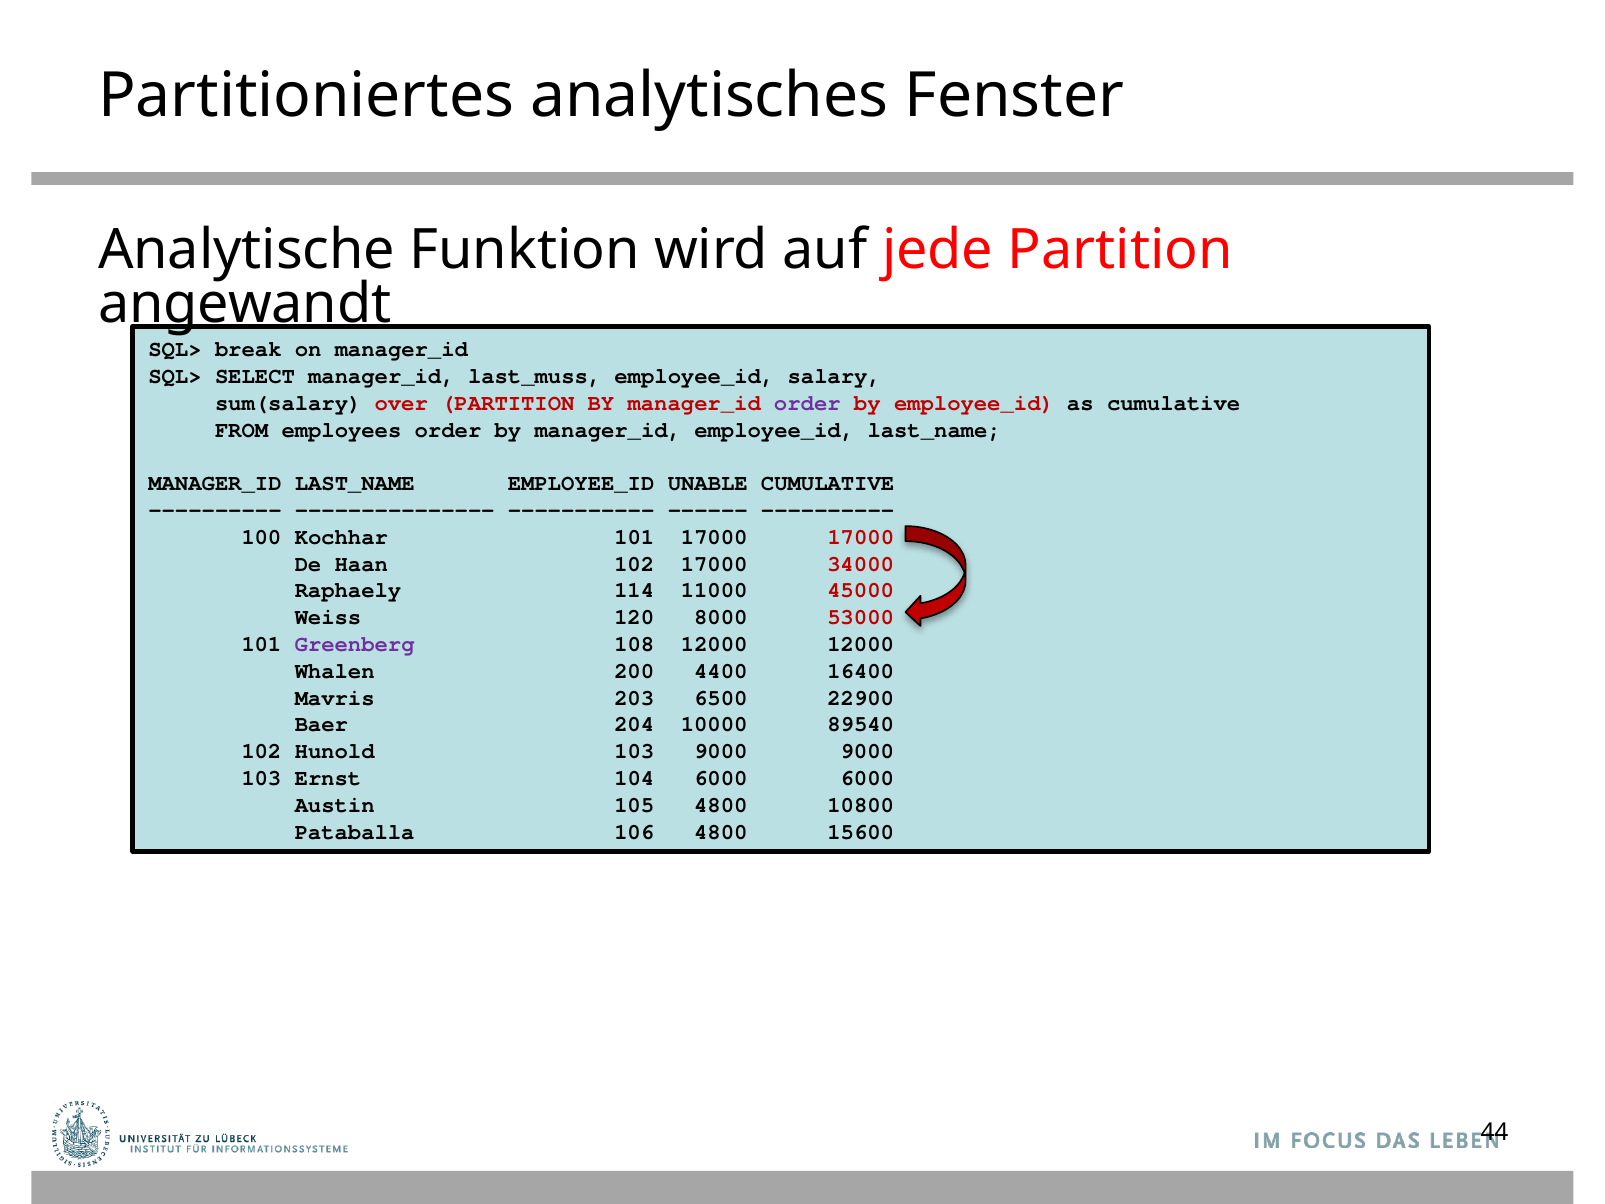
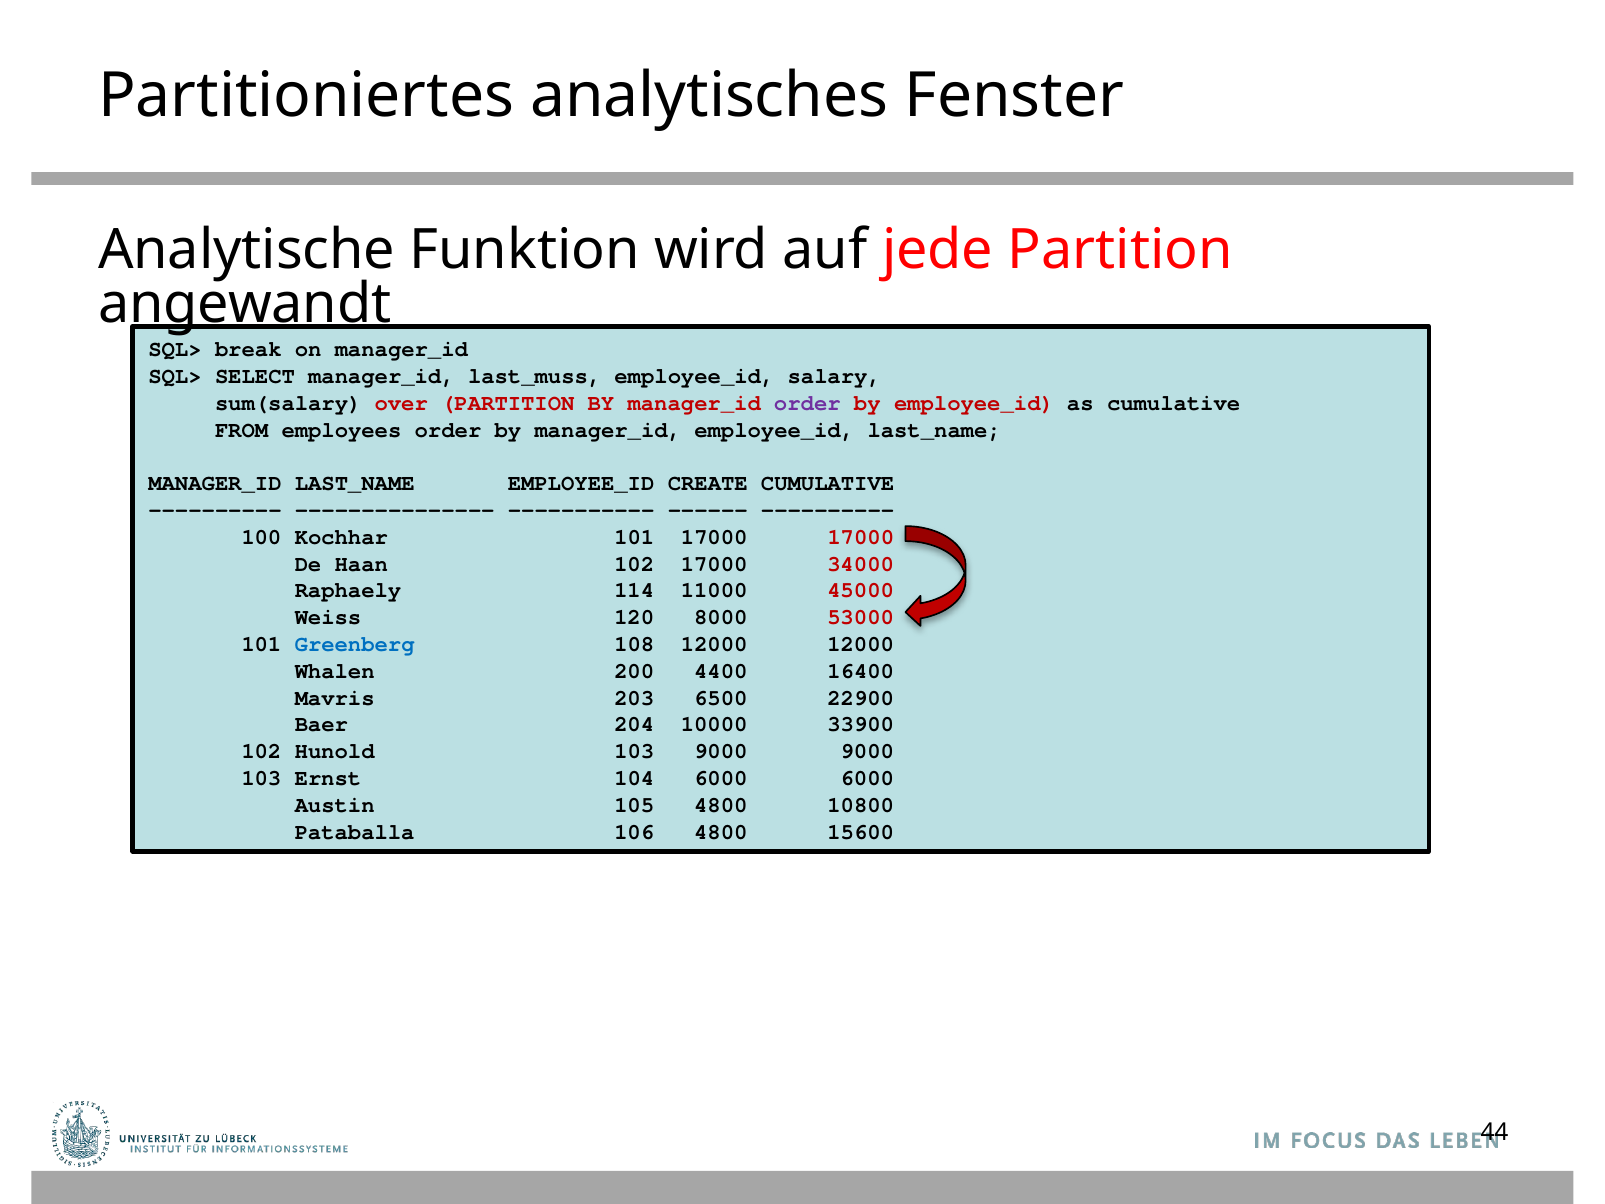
UNABLE: UNABLE -> CREATE (708, 483)
Greenberg colour: purple -> blue (355, 644)
89540: 89540 -> 33900 (861, 724)
